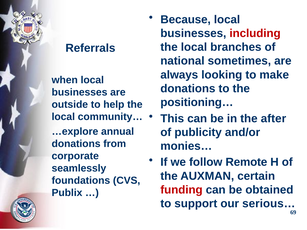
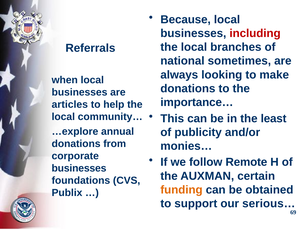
positioning…: positioning… -> importance… (197, 102)
outside: outside -> articles (70, 105)
after: after -> least (274, 119)
seamlessly: seamlessly -> businesses (79, 168)
funding colour: red -> orange (181, 190)
